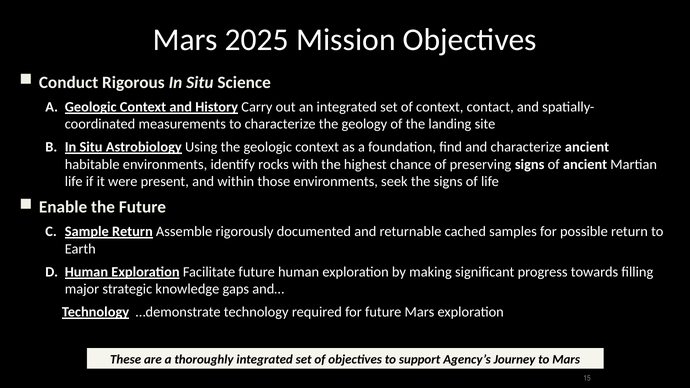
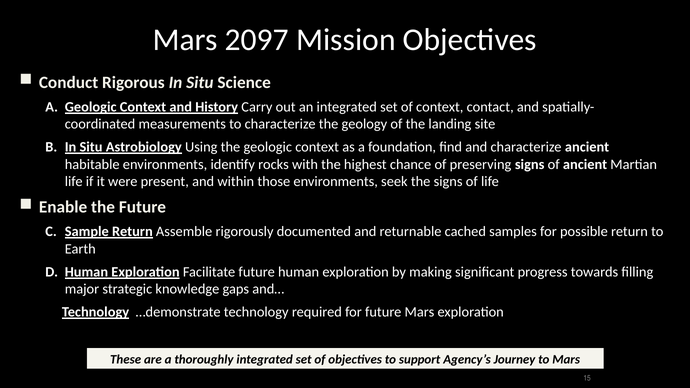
2025: 2025 -> 2097 (257, 40)
